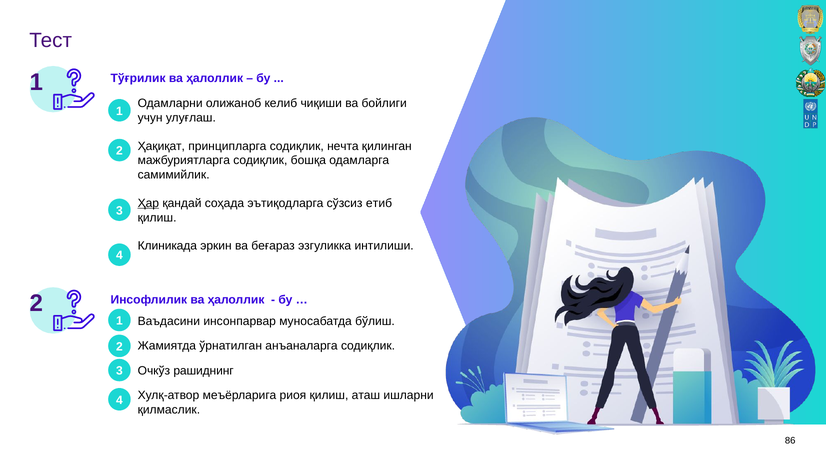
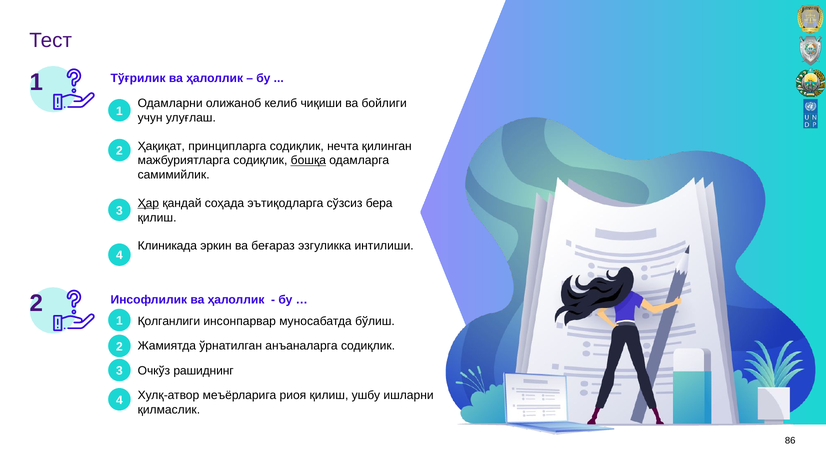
бошқа underline: none -> present (308, 161)
eтиб: eтиб -> бeра (379, 203)
Ваъдасини: Ваъдасини -> Қолганлиги (169, 322)
аташ: аташ -> ушбу (366, 396)
